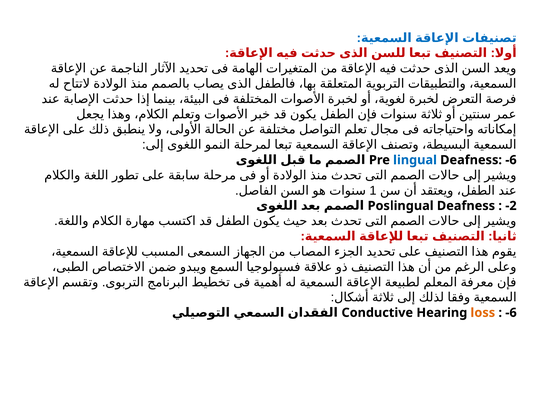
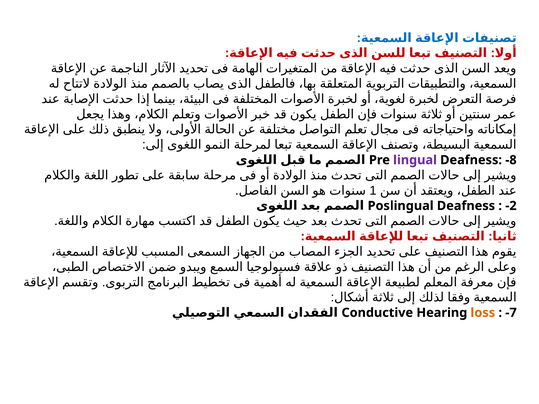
lingual colour: blue -> purple (415, 160)
Deafness -6: -6 -> -8 (511, 160)
-6: -6 -> -7 (511, 313)
